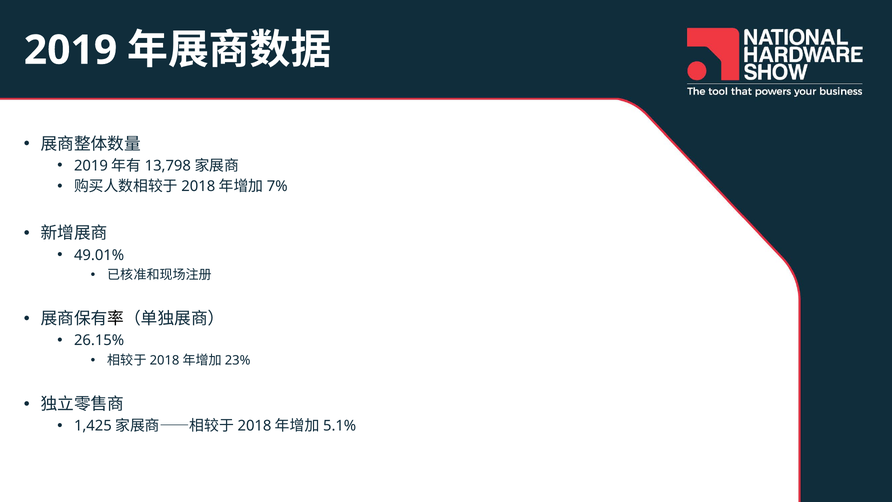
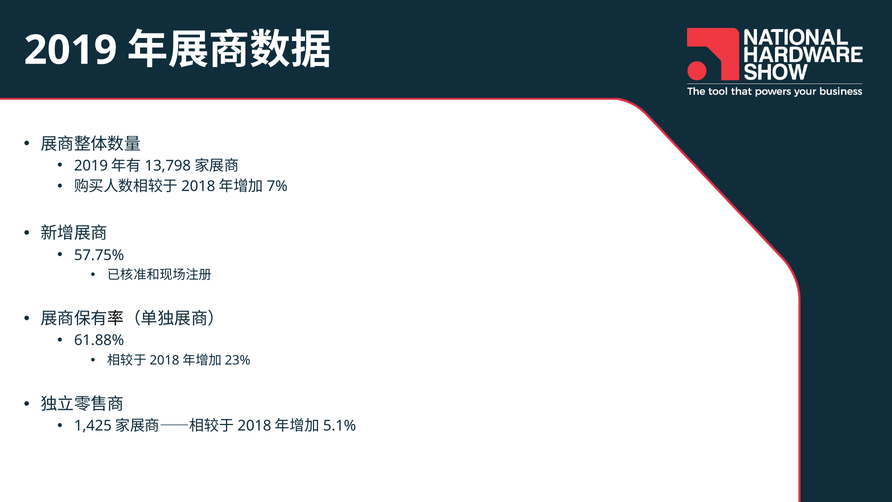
49.01%: 49.01% -> 57.75% (99, 255)
26.15%: 26.15% -> 61.88% (99, 340)
